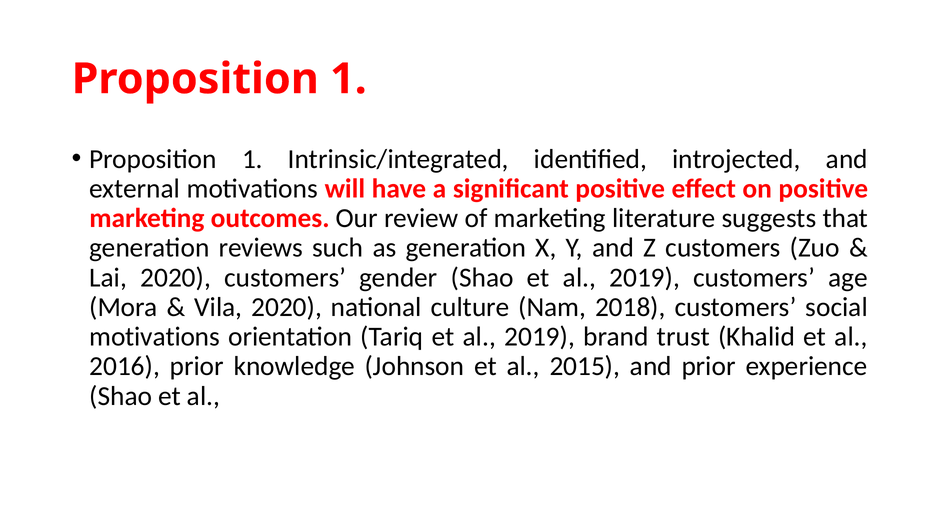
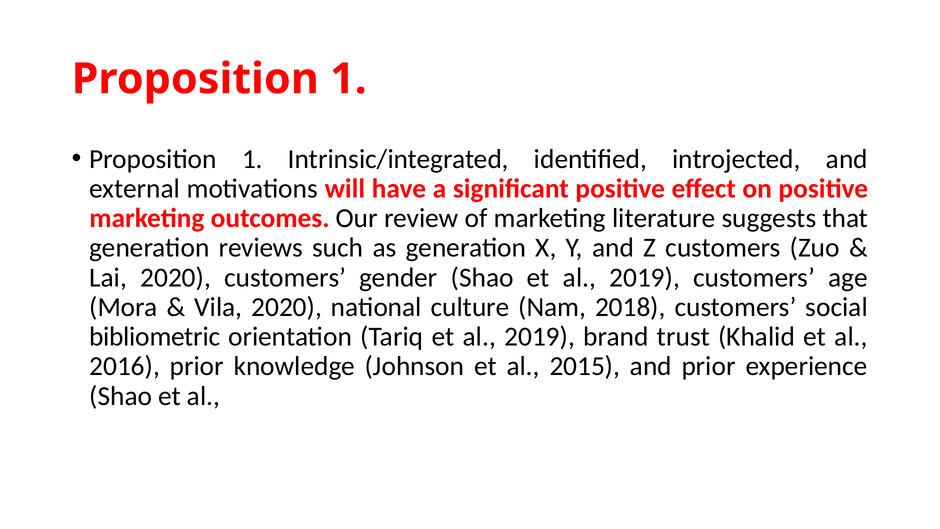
motivations: motivations -> bibliometric (155, 337)
